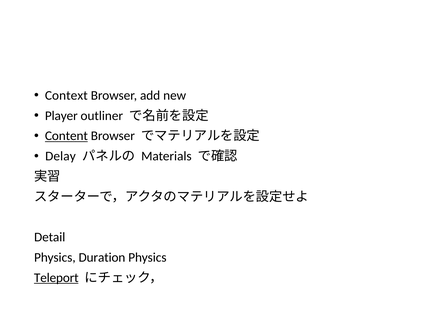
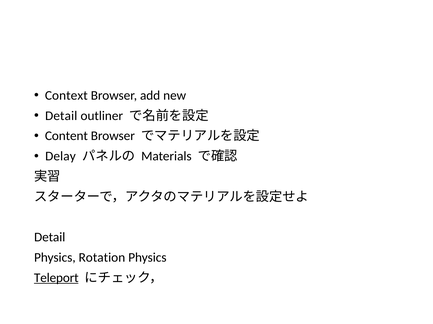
Player: Player -> Detail (61, 116)
Content underline: present -> none (66, 136)
Duration: Duration -> Rotation (102, 258)
